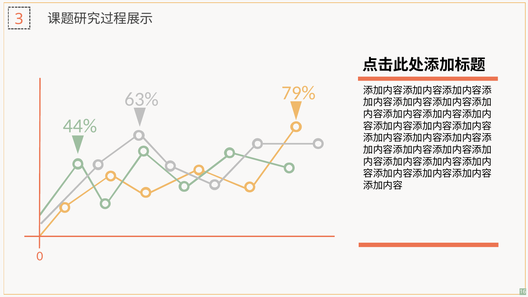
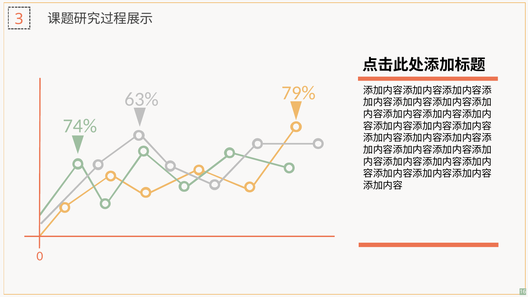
44%: 44% -> 74% (80, 126)
